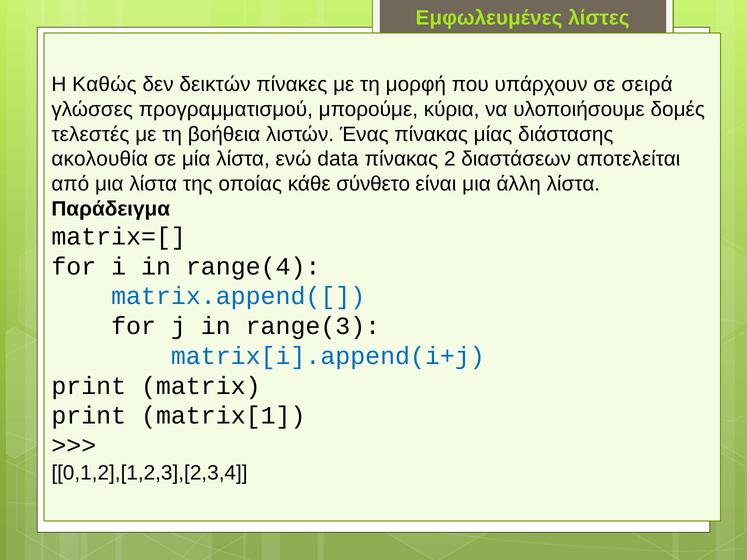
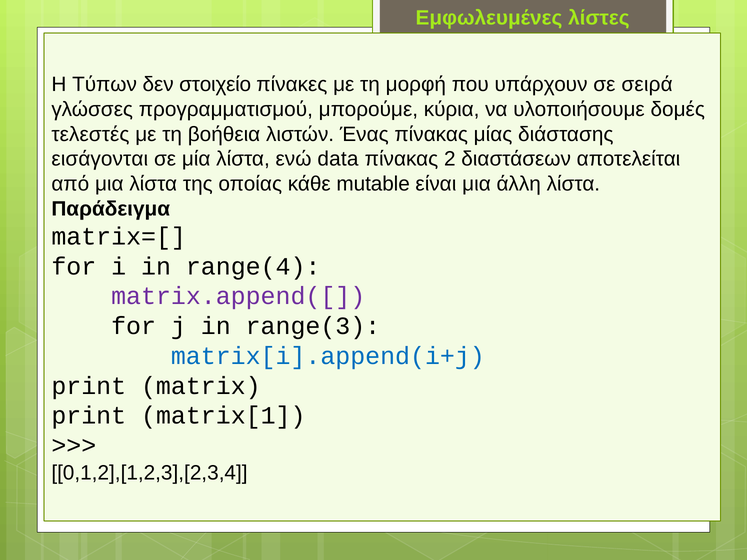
Καθώς: Καθώς -> Τύπων (105, 84)
δεικτών: δεικτών -> στοιχείο (215, 84)
ακολουθία: ακολουθία -> εισάγονται (100, 159)
σύνθετο: σύνθετο -> mutable (373, 184)
matrix.append([ colour: blue -> purple (238, 296)
